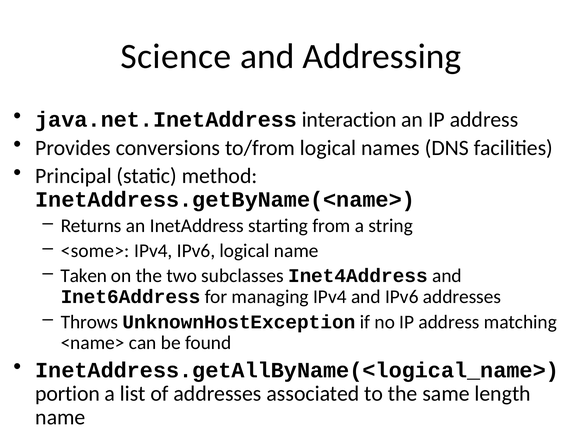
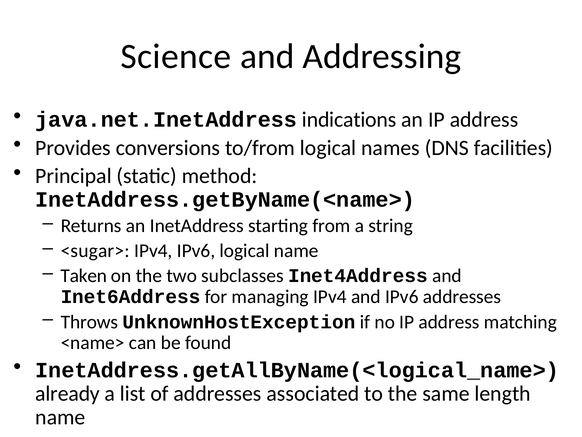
interaction: interaction -> indications (349, 119)
<some>: <some> -> <sugar> (95, 251)
portion: portion -> already (68, 393)
